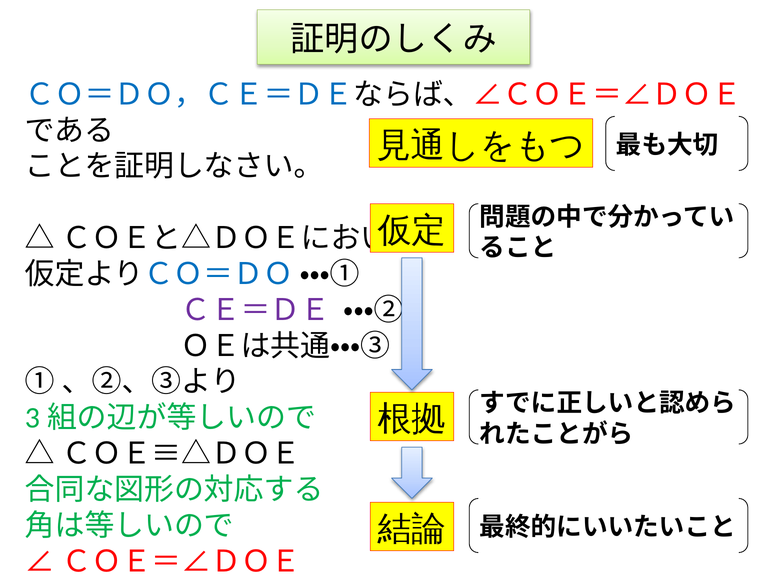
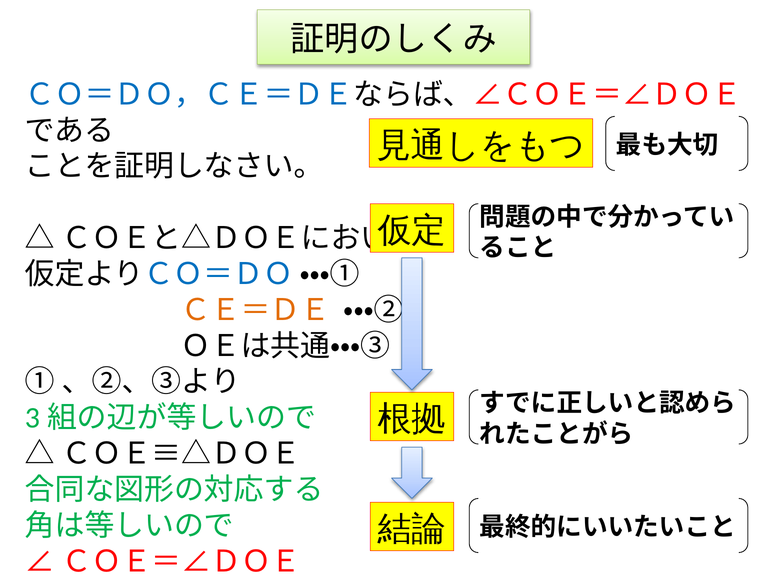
ＣＥ＝ＤＥ colour: purple -> orange (256, 310)
